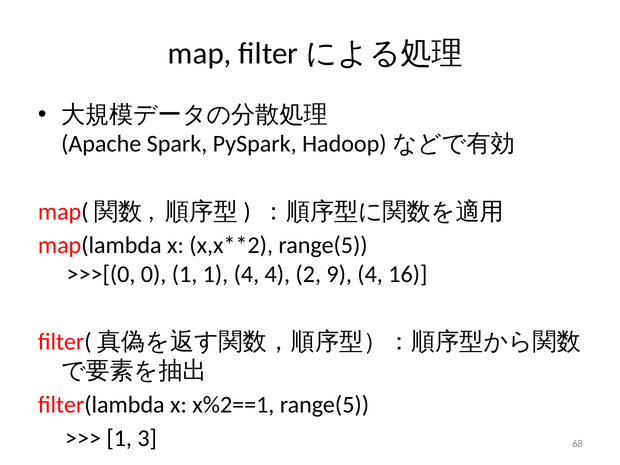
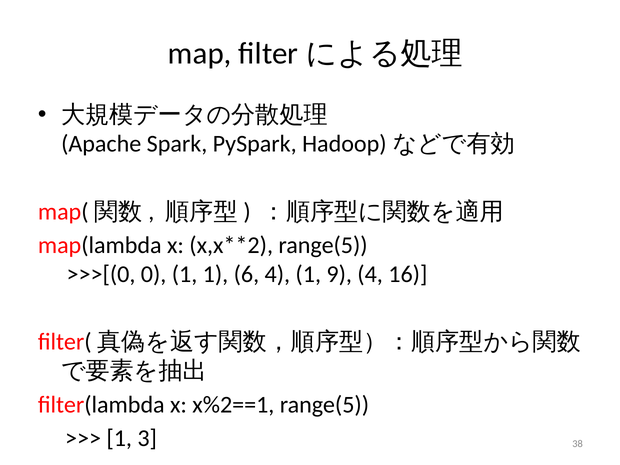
1 4: 4 -> 6 (246, 274)
4 2: 2 -> 1 (308, 274)
68: 68 -> 38 (578, 444)
